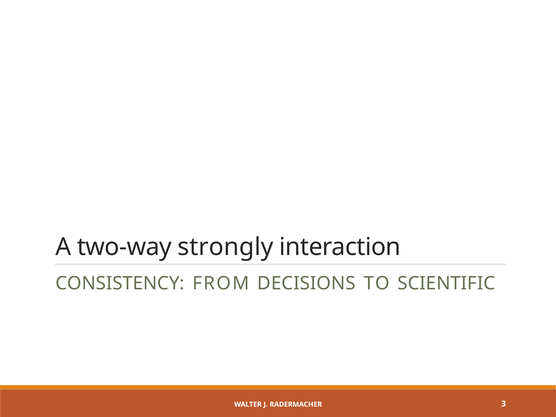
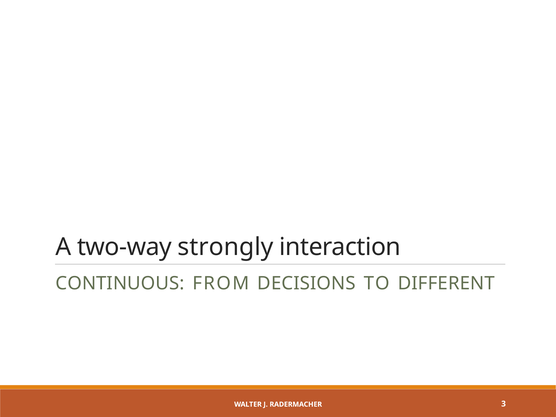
CONSISTENCY: CONSISTENCY -> CONTINUOUS (120, 283)
SCIENTIFIC: SCIENTIFIC -> DIFFERENT (446, 283)
